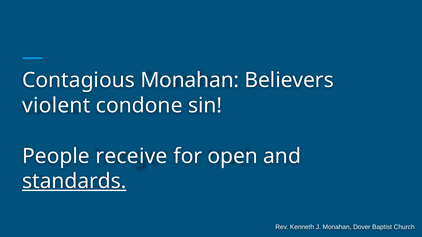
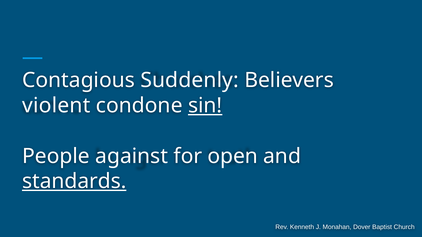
Contagious Monahan: Monahan -> Suddenly (190, 80)
sin underline: none -> present (205, 106)
receive: receive -> against (132, 156)
